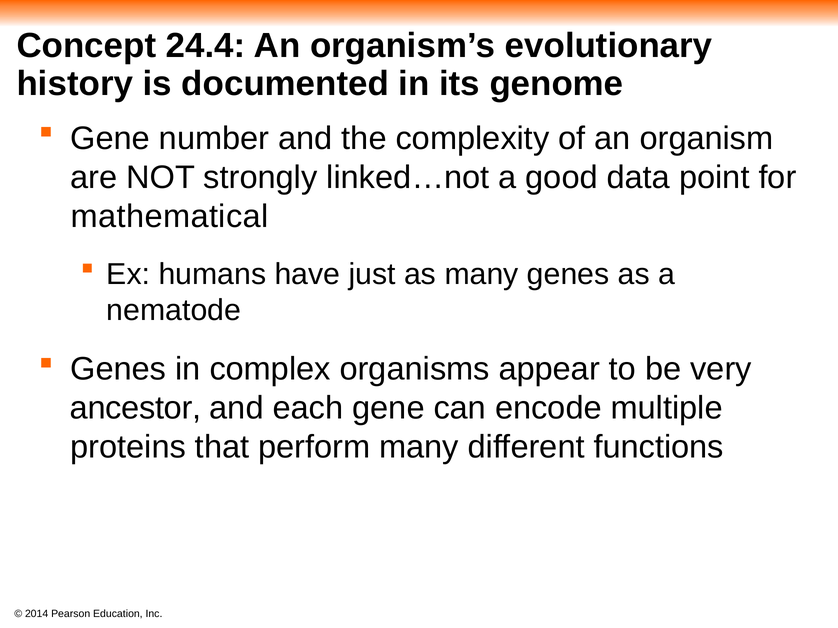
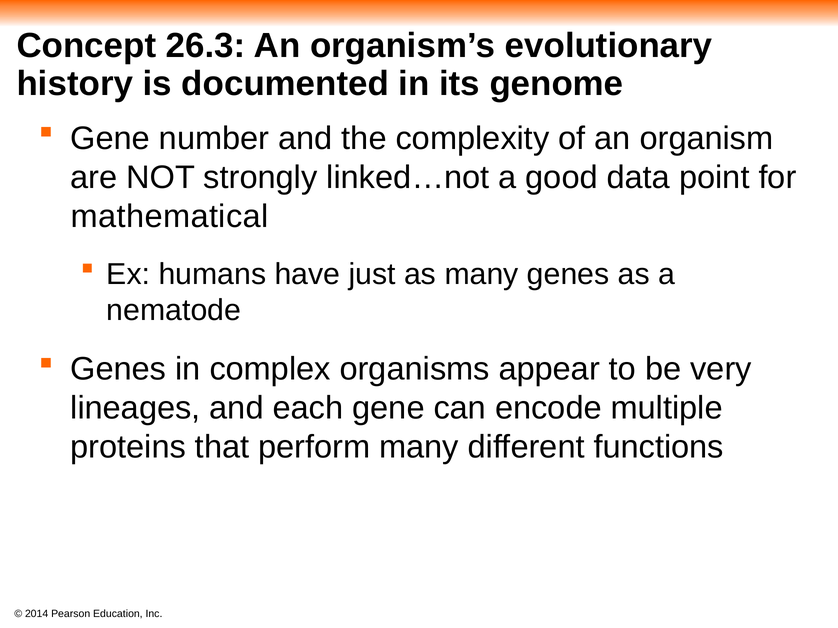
24.4: 24.4 -> 26.3 (206, 46)
ancestor: ancestor -> lineages (135, 408)
